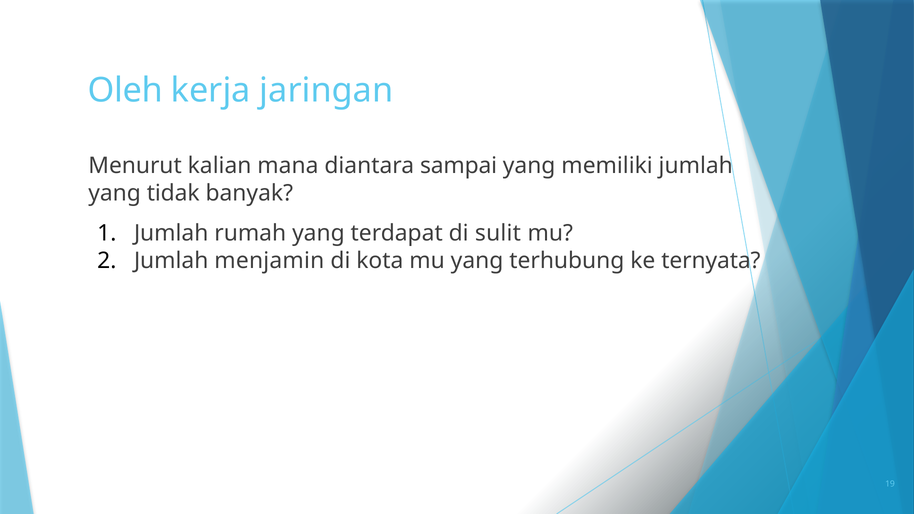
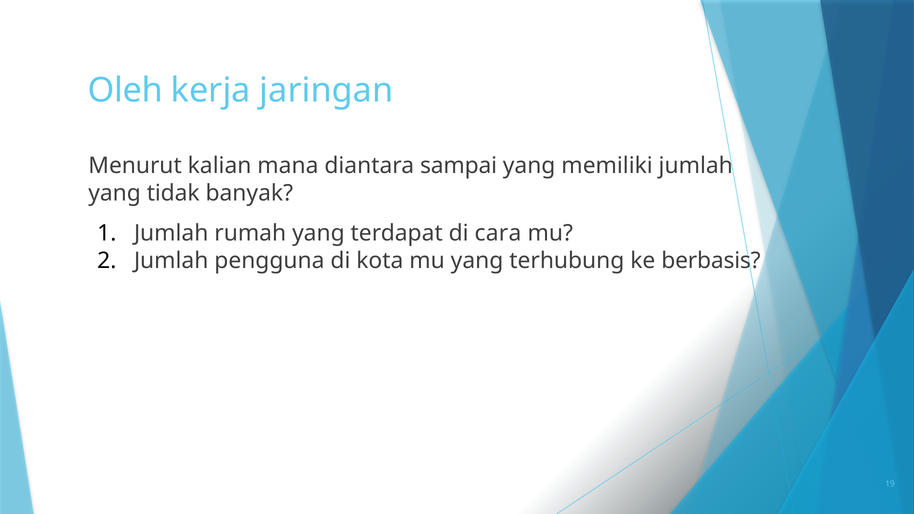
sulit: sulit -> cara (498, 233)
menjamin: menjamin -> pengguna (269, 261)
ternyata: ternyata -> berbasis (711, 261)
